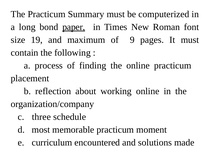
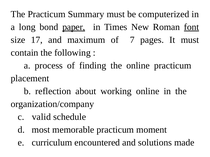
font underline: none -> present (191, 27)
19: 19 -> 17 (37, 40)
9: 9 -> 7 (132, 40)
three: three -> valid (41, 117)
